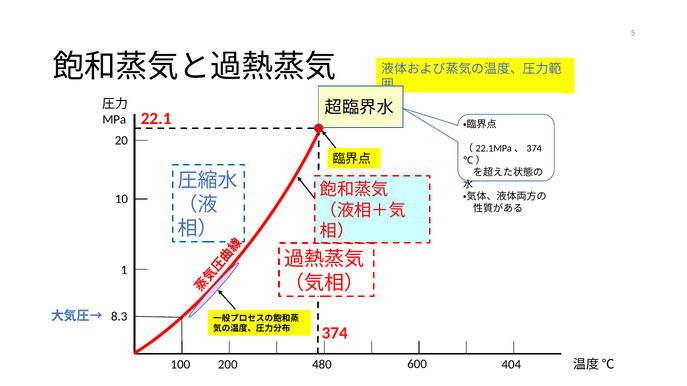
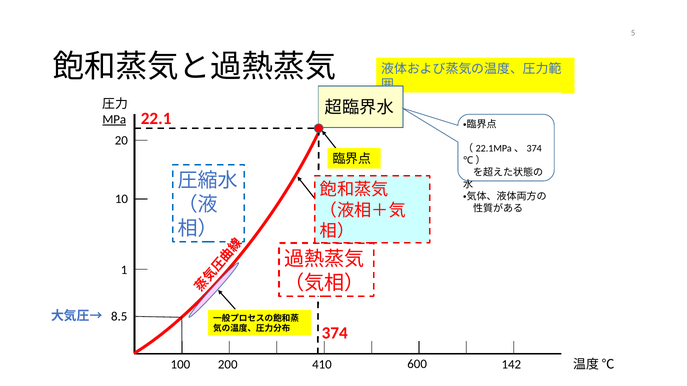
MPa underline: none -> present (114, 120)
8.3: 8.3 -> 8.5 (119, 317)
480: 480 -> 410 (322, 365)
404: 404 -> 142 (511, 365)
